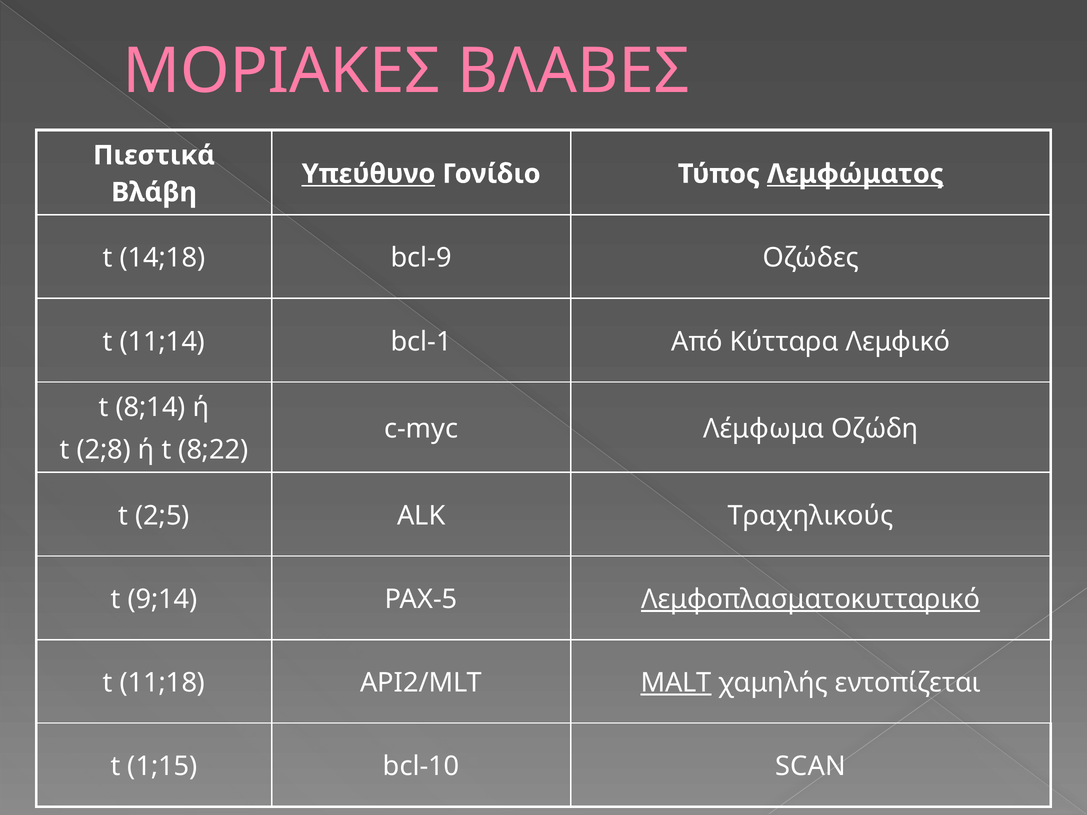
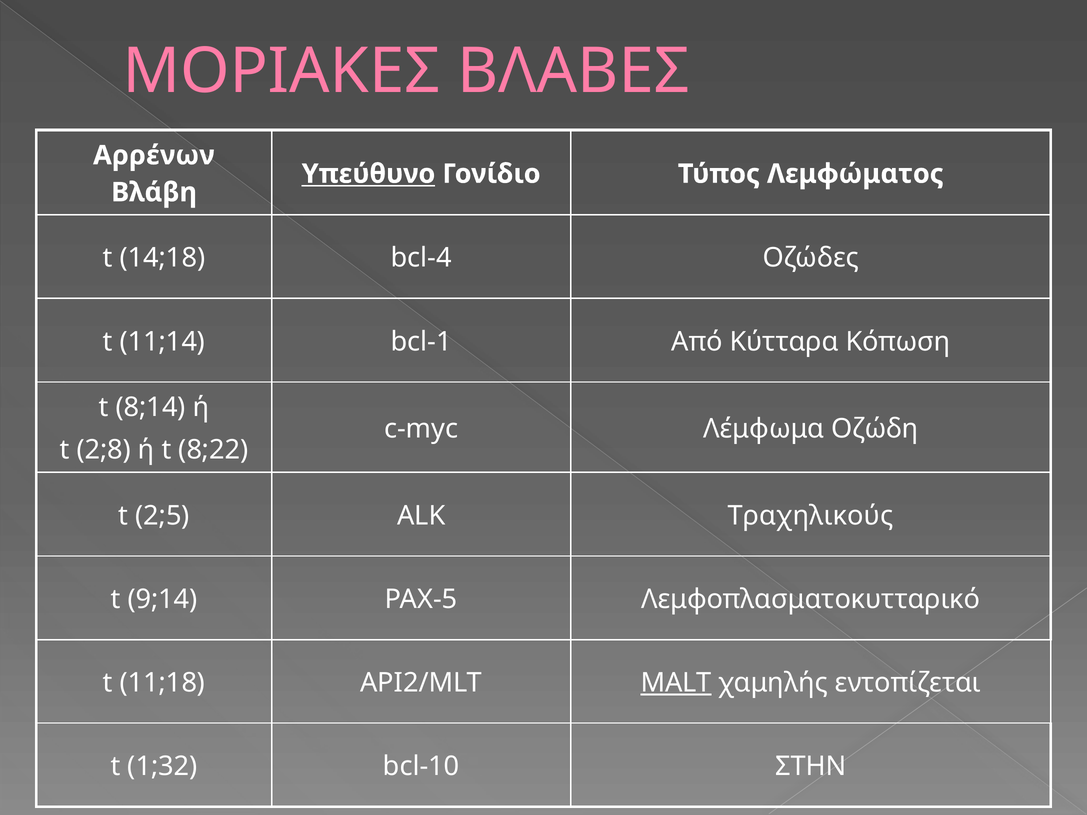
Πιεστικά: Πιεστικά -> Αρρένων (154, 155)
Λεμφώματος underline: present -> none (855, 174)
bcl-9: bcl-9 -> bcl-4 (421, 258)
Λεμφικό: Λεμφικό -> Κόπωση (898, 342)
Λεμφοπλασματοκυτταρικό underline: present -> none (811, 599)
1;15: 1;15 -> 1;32 (162, 767)
SCAN: SCAN -> ΣΤΗΝ (811, 767)
